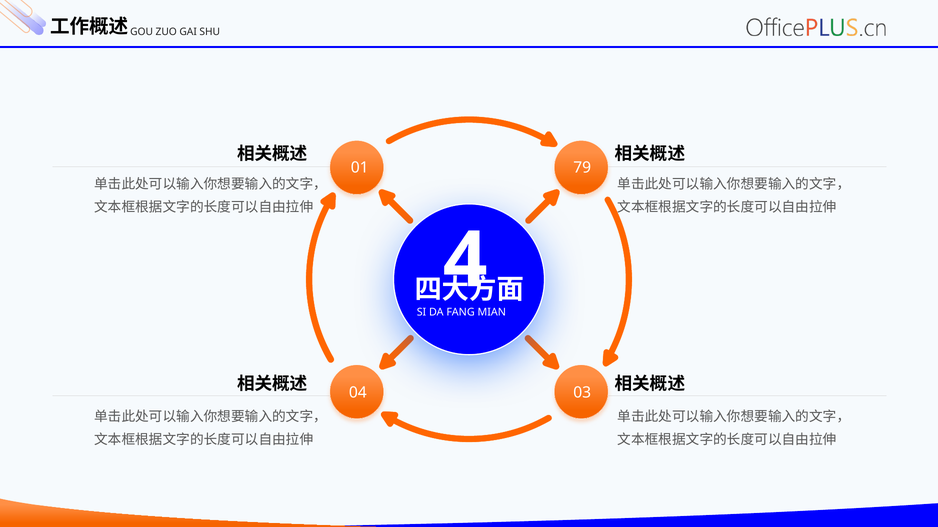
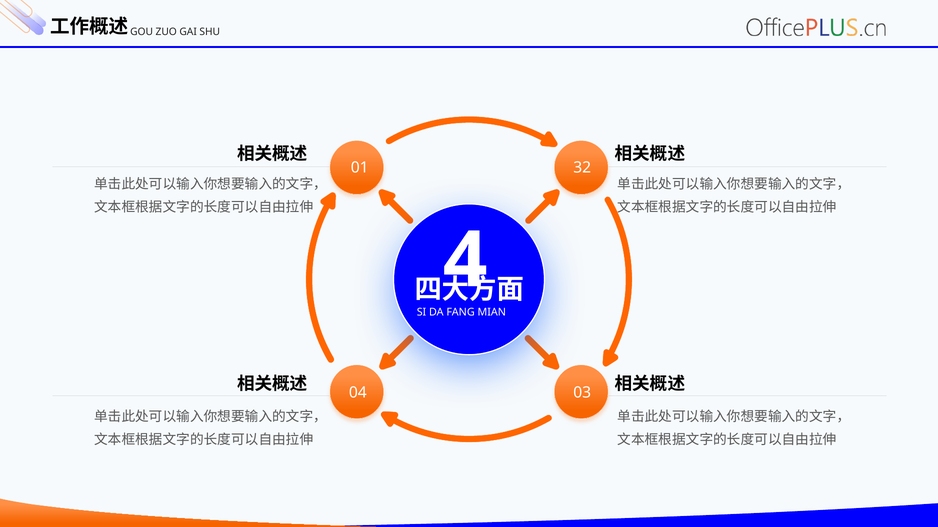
79: 79 -> 32 (582, 168)
